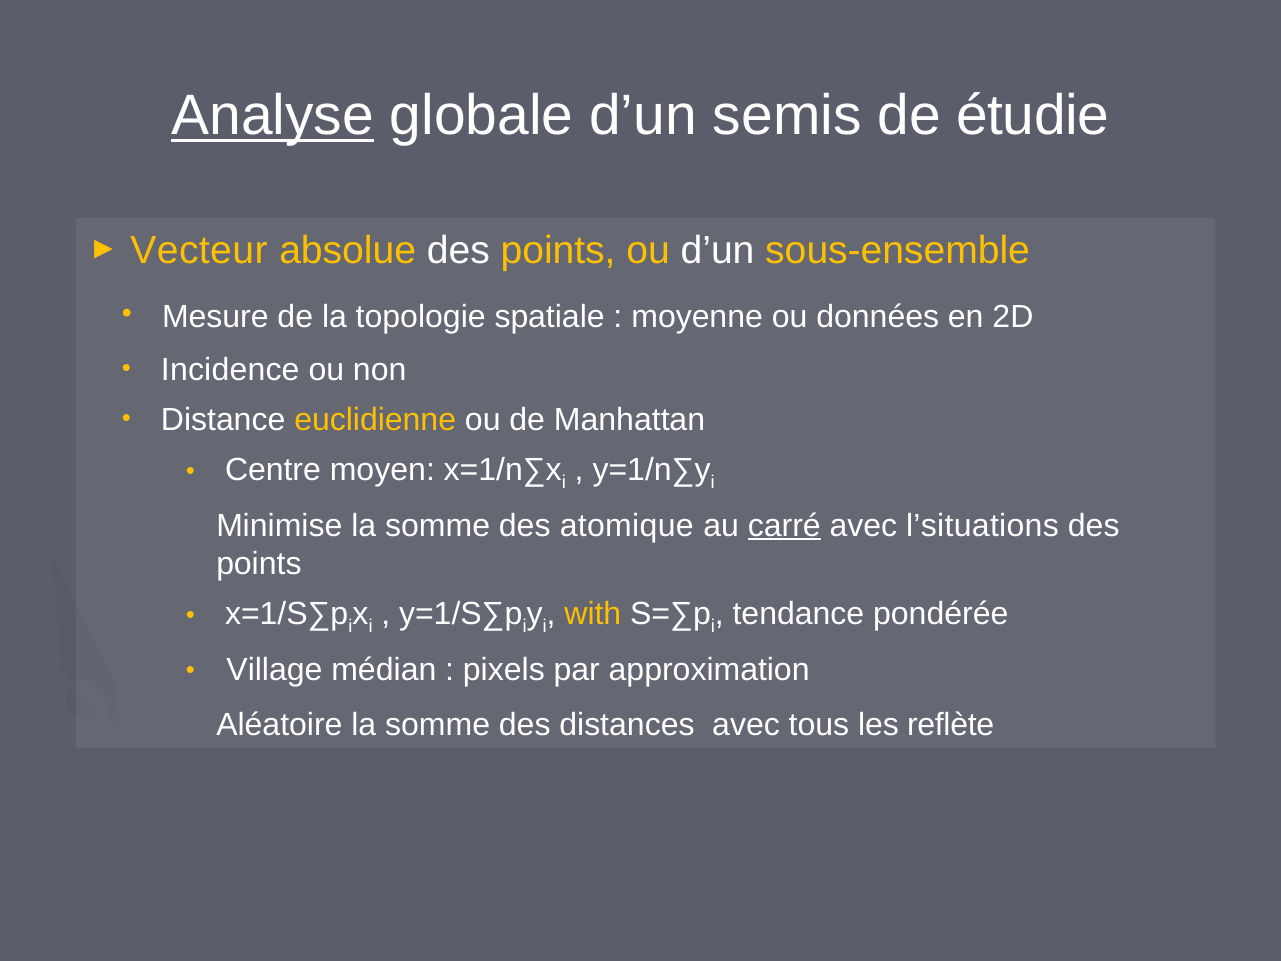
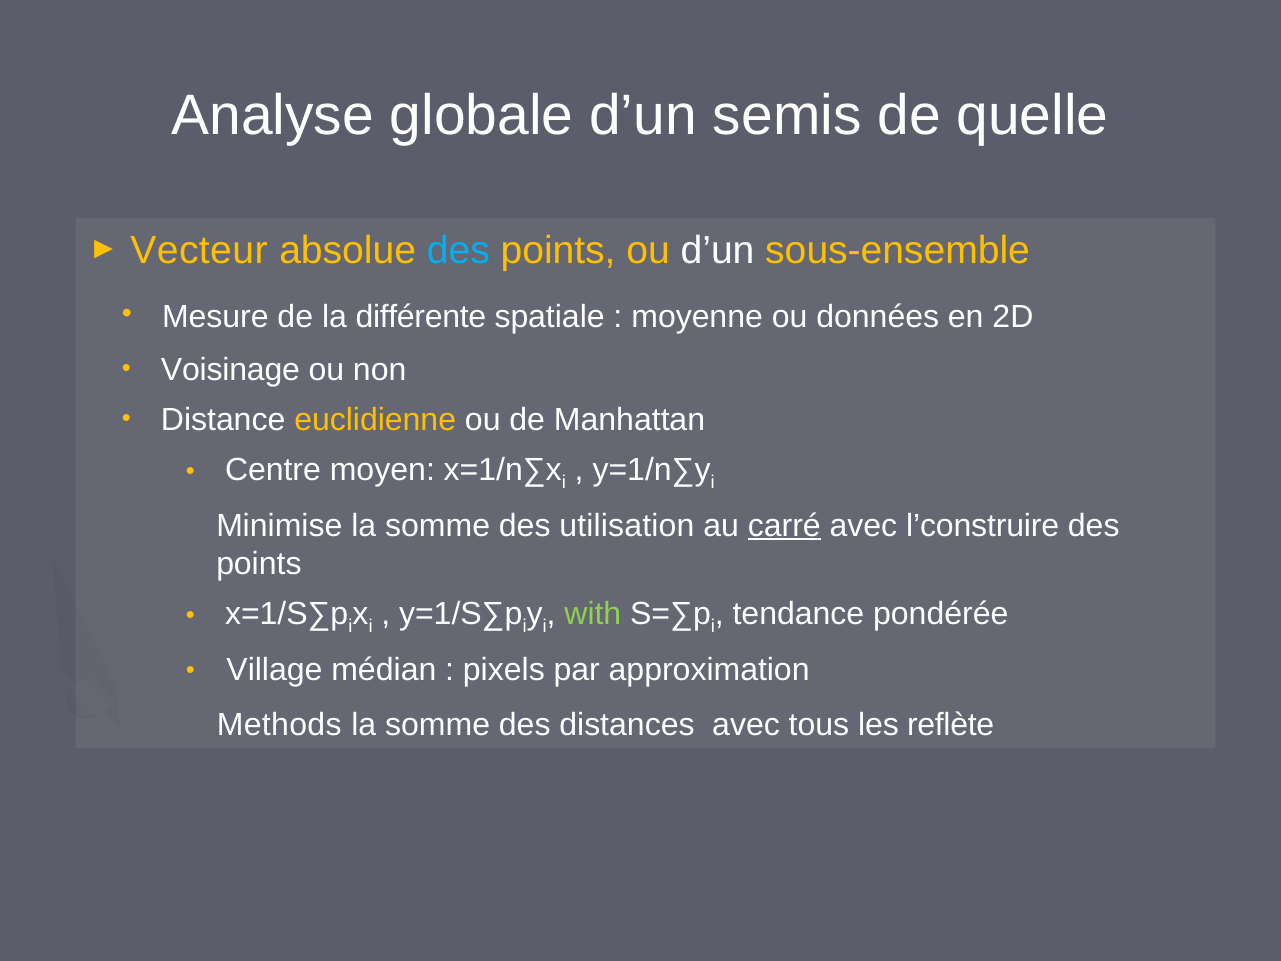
Analyse underline: present -> none (273, 116)
étudie: étudie -> quelle (1032, 116)
des colour: white -> light blue (458, 251)
topologie: topologie -> différente (421, 317)
Incidence: Incidence -> Voisinage (230, 370)
atomique: atomique -> utilisation (627, 525)
l’situations: l’situations -> l’construire (983, 525)
with colour: yellow -> light green (593, 614)
Aléatoire: Aléatoire -> Methods (279, 725)
